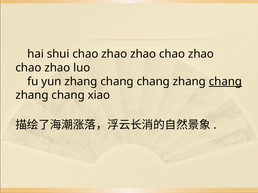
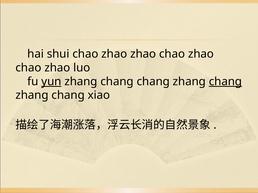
yun underline: none -> present (51, 82)
